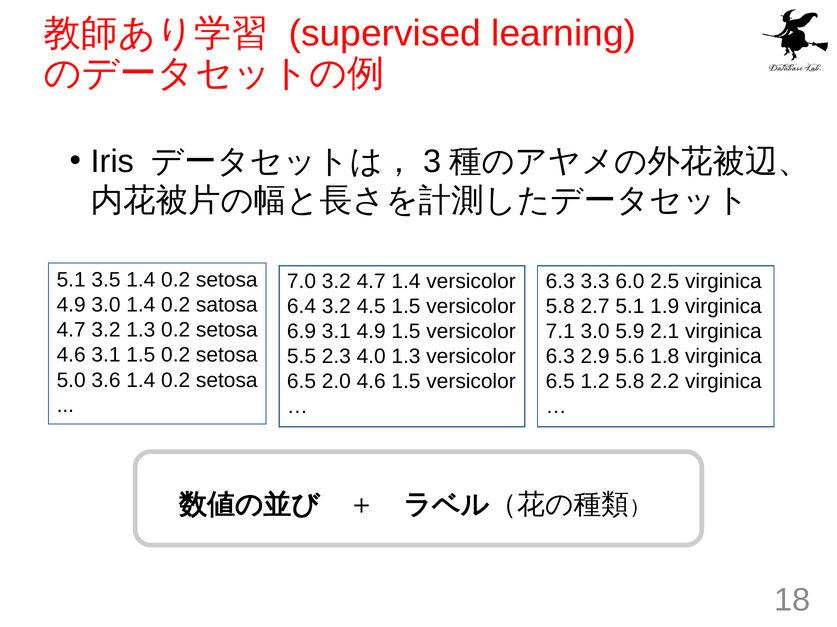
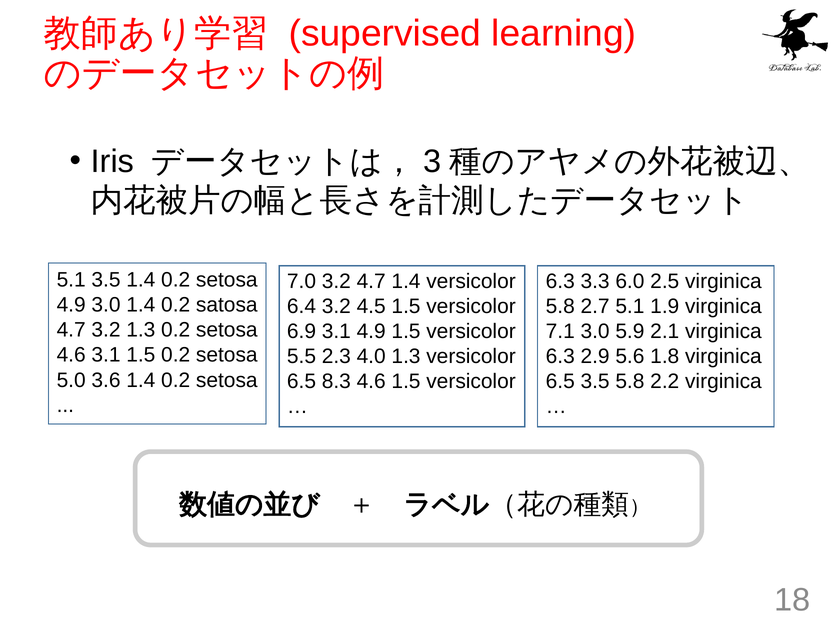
2.0: 2.0 -> 8.3 (336, 382)
6.5 1.2: 1.2 -> 3.5 (595, 382)
